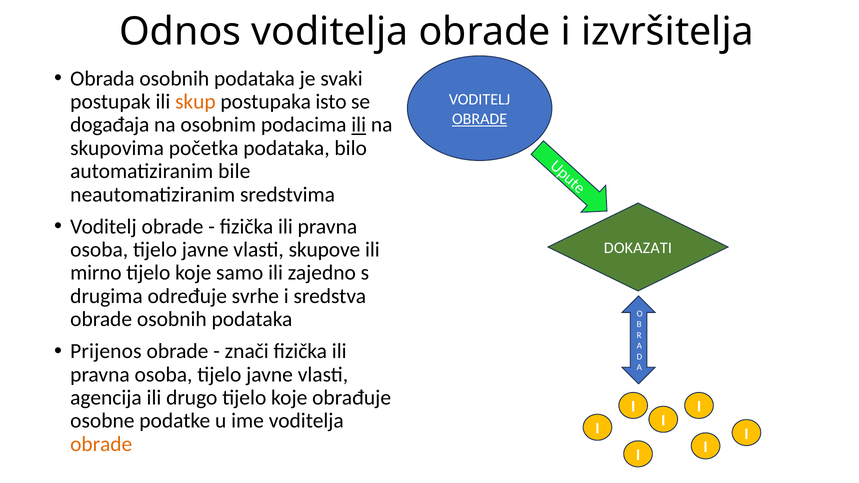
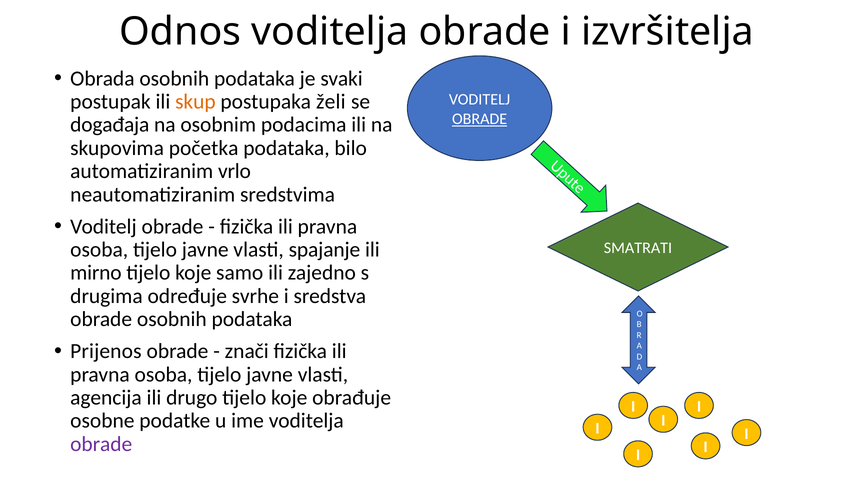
isto: isto -> želi (331, 102)
ili underline: present -> none (359, 125)
bile: bile -> vrlo (234, 171)
skupove: skupove -> spajanje (324, 250)
DOKAZATI: DOKAZATI -> SMATRATI (638, 248)
obrade colour: orange -> purple (101, 444)
